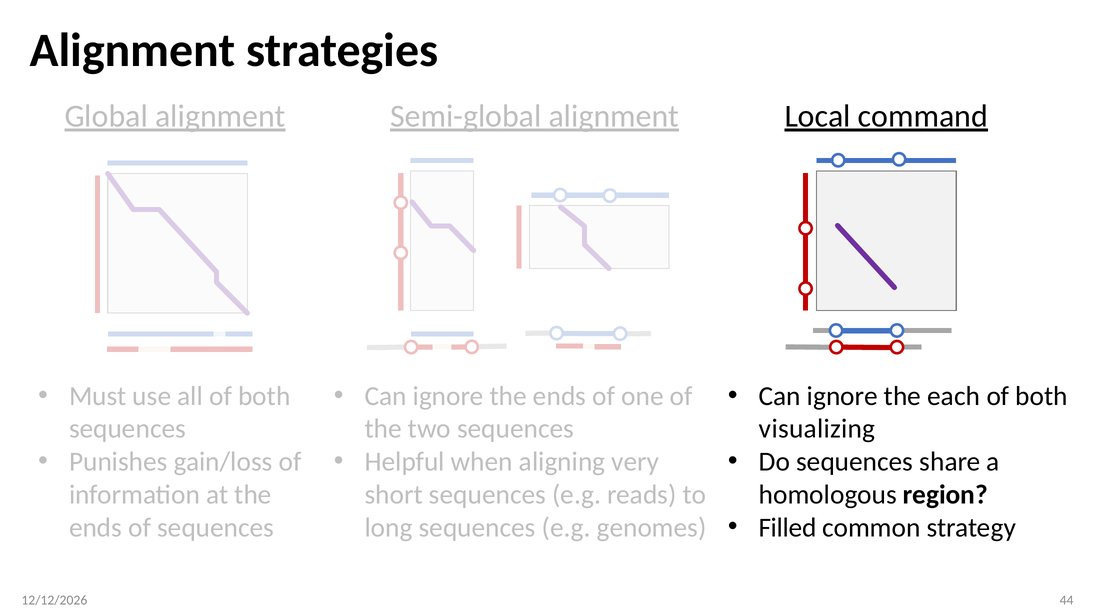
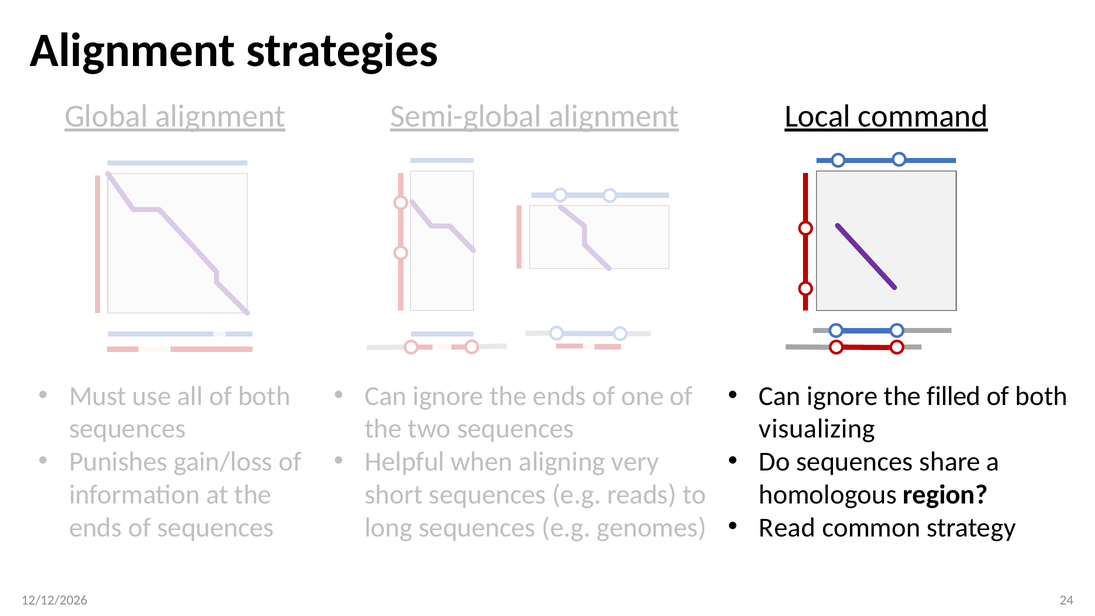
each: each -> filled (954, 396)
Filled: Filled -> Read (787, 527)
44: 44 -> 24 (1067, 600)
